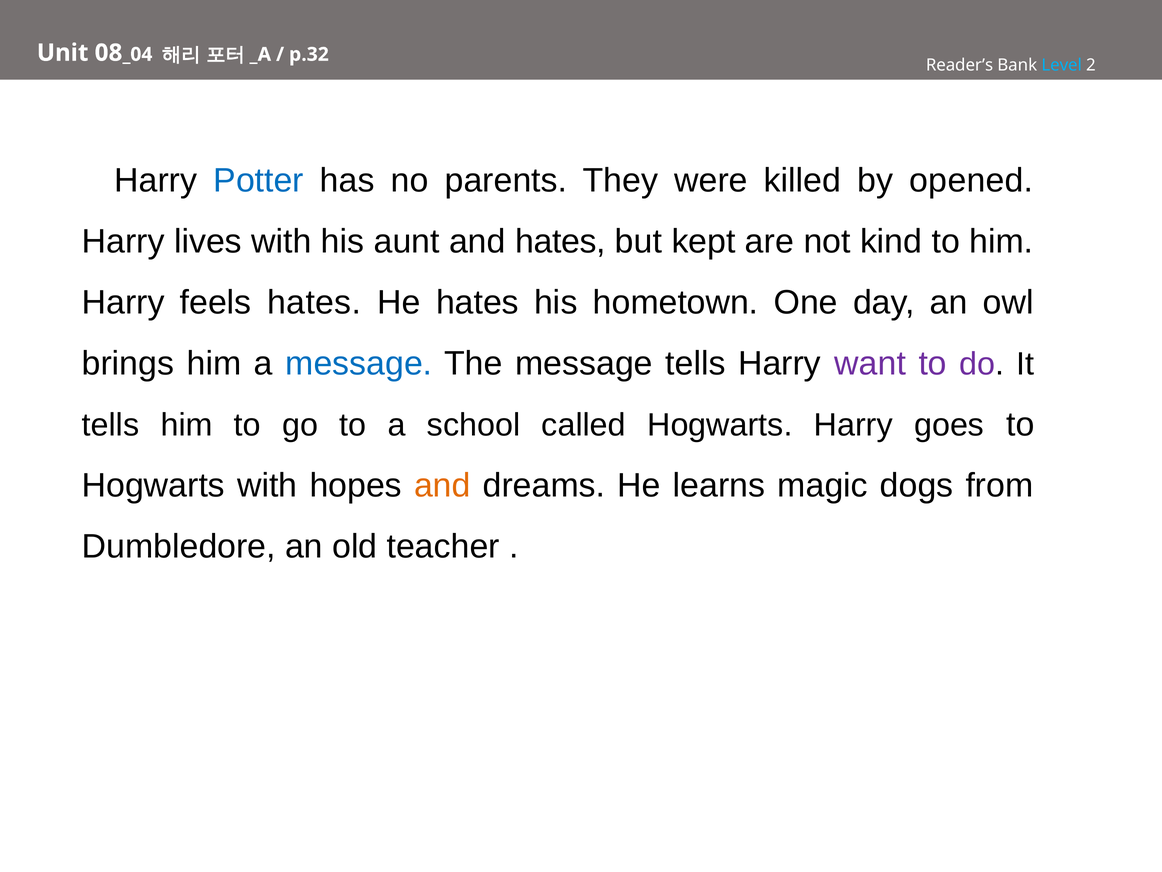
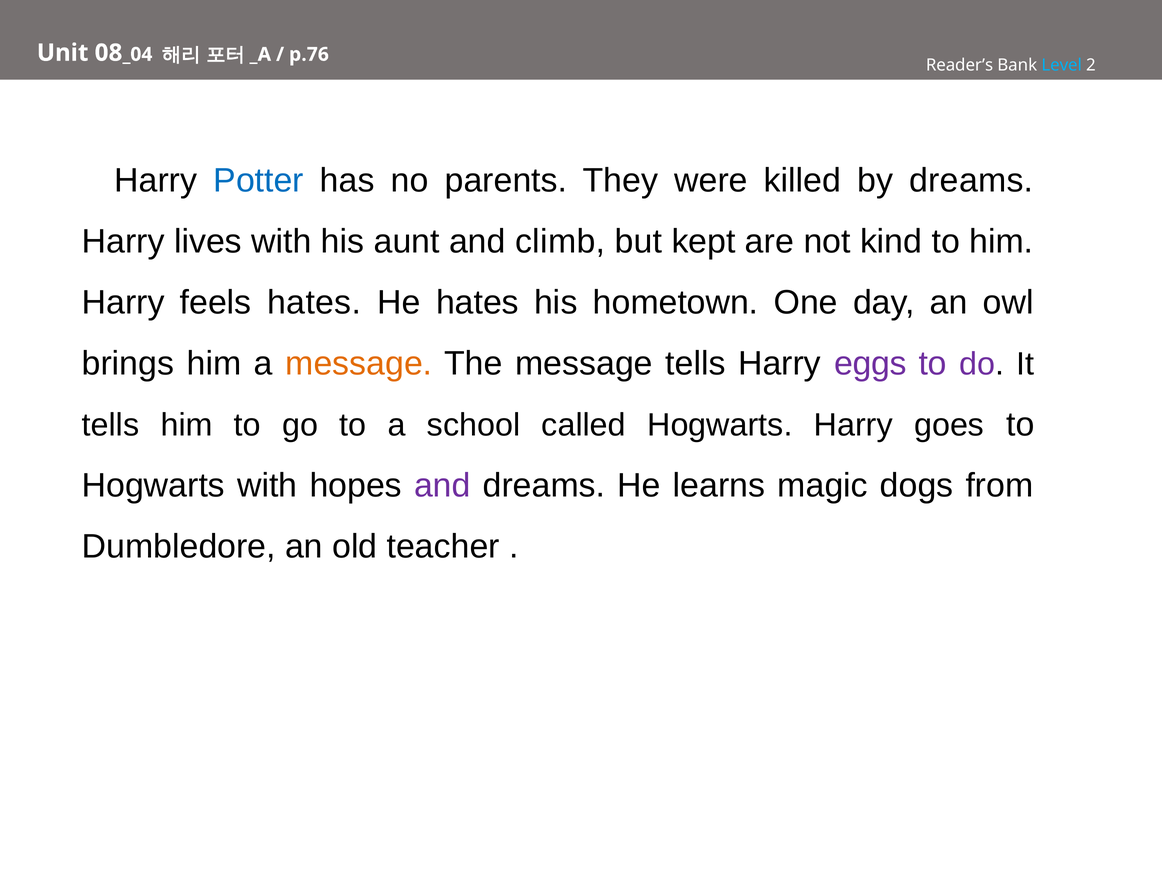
p.32: p.32 -> p.76 (309, 54)
by opened: opened -> dreams (971, 180)
and hates: hates -> climb (560, 241)
message colour: blue -> orange (359, 363)
want: want -> eggs (870, 363)
and colour: orange -> purple (442, 485)
